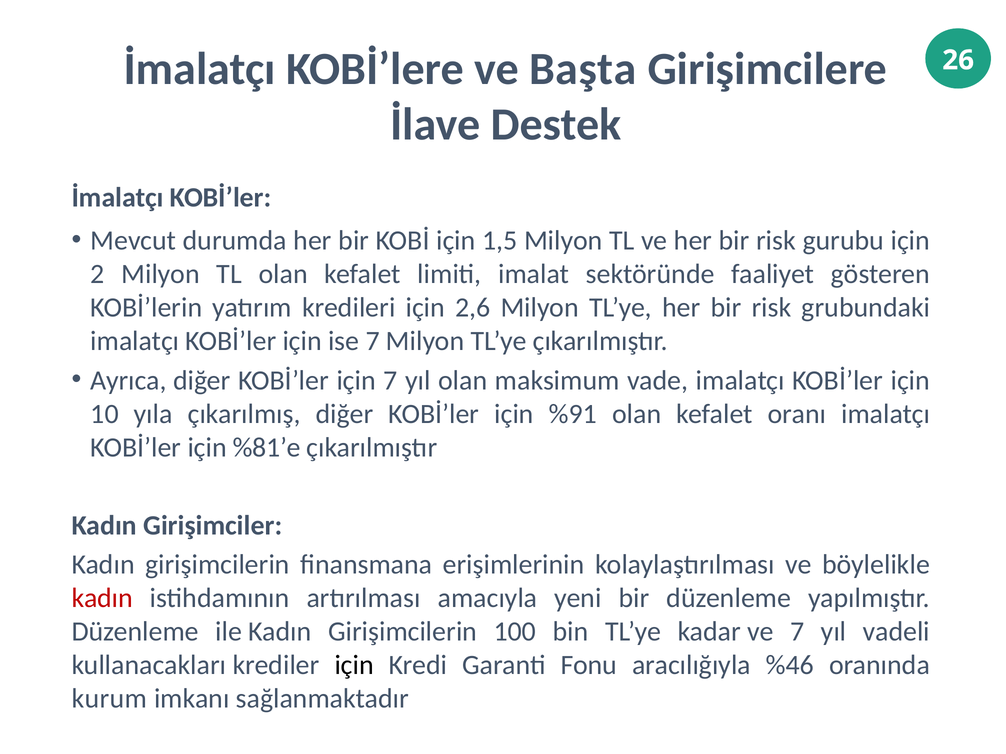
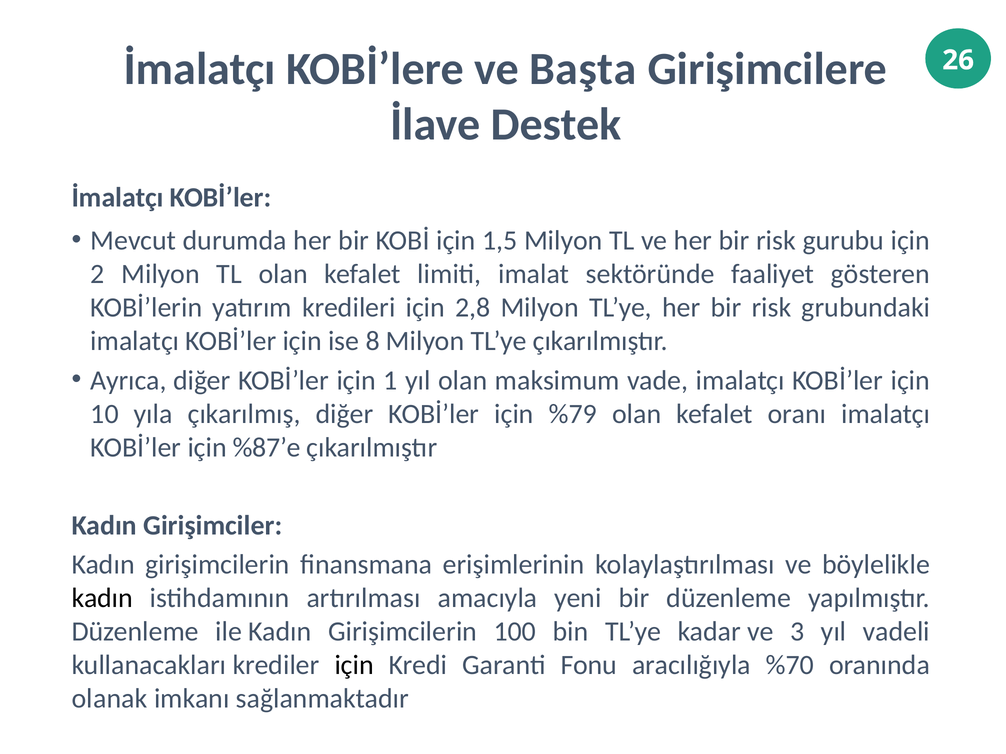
2,6: 2,6 -> 2,8 (473, 308)
ise 7: 7 -> 8 (373, 341)
için 7: 7 -> 1 (390, 381)
%91: %91 -> %79 (573, 414)
%81’e: %81’e -> %87’e (267, 448)
kadın colour: red -> black (102, 598)
ve 7: 7 -> 3 (797, 632)
%46: %46 -> %70 (790, 666)
kurum: kurum -> olanak (110, 699)
